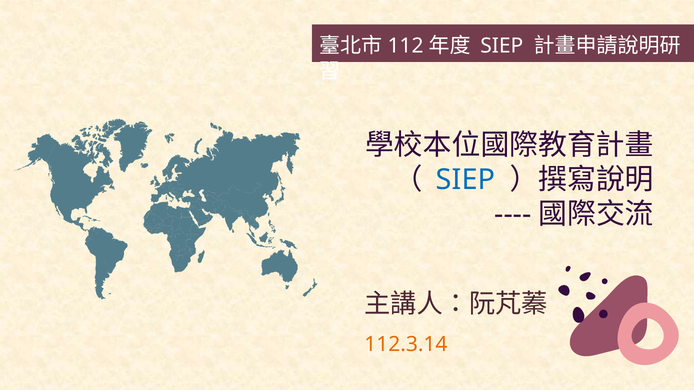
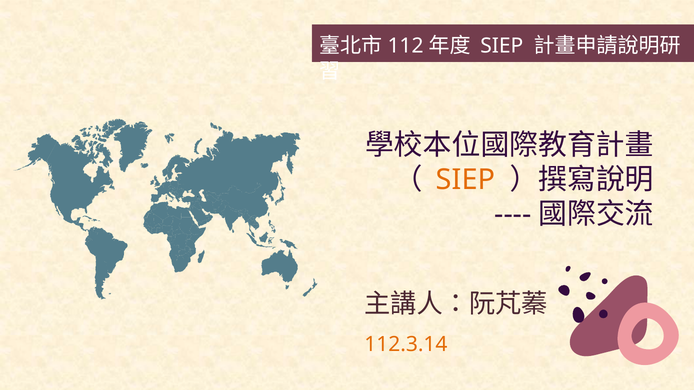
SIEP colour: blue -> orange (465, 180)
